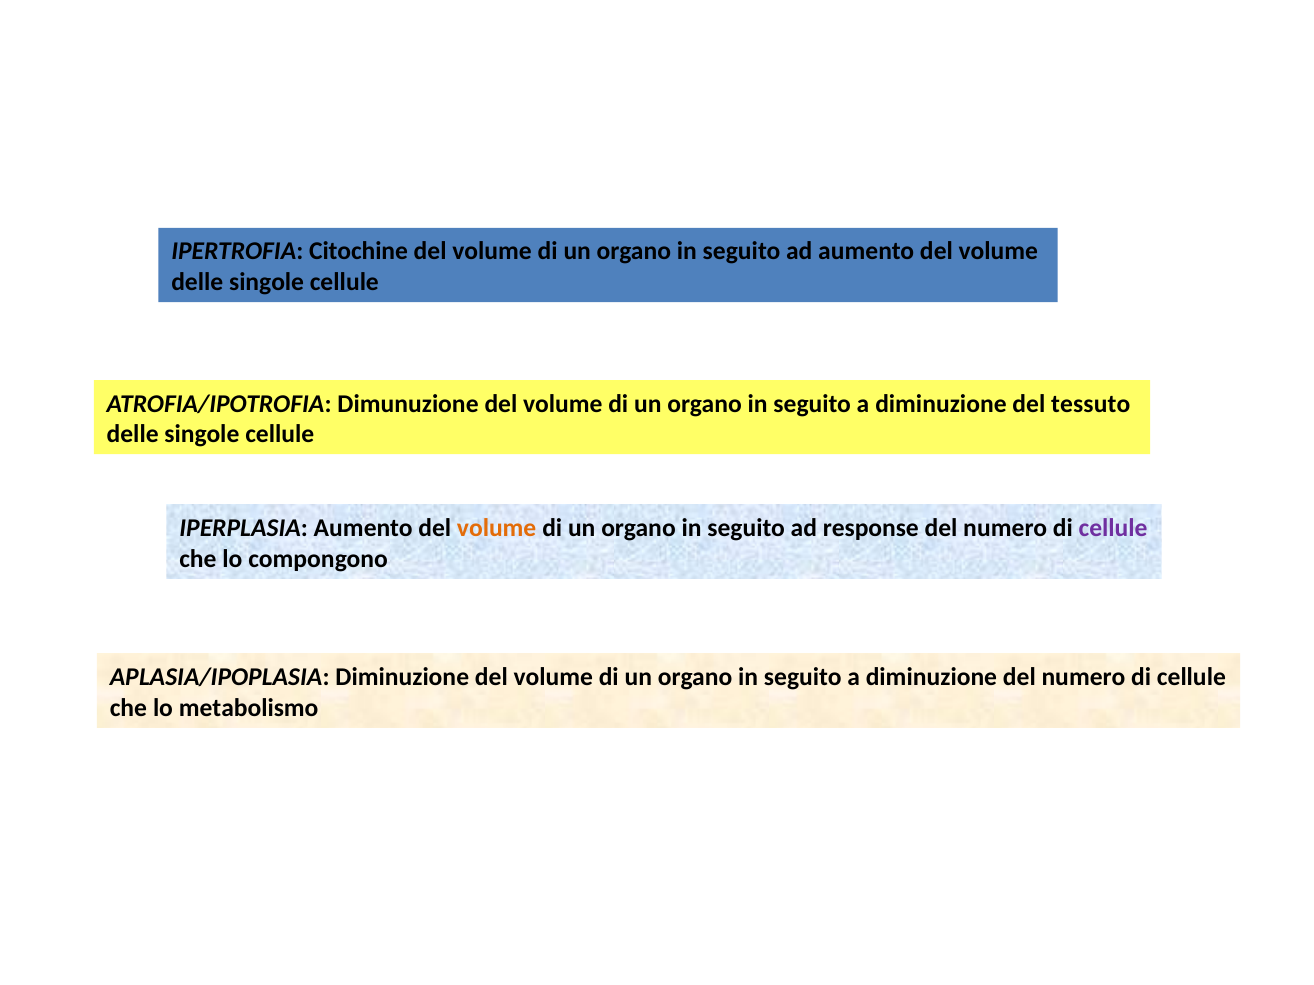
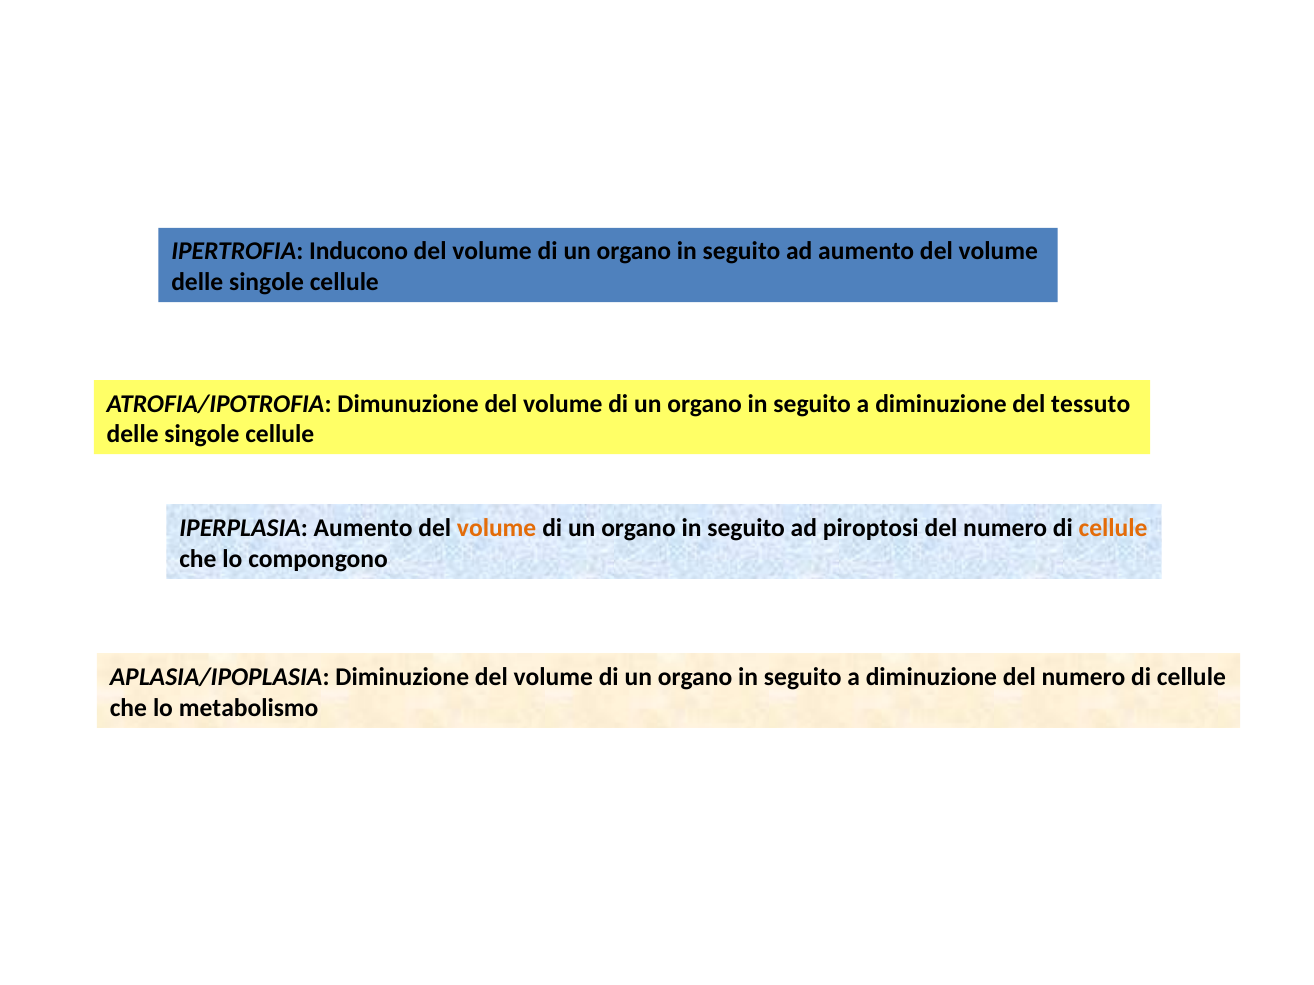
Citochine: Citochine -> Inducono (359, 252)
response: response -> piroptosi (871, 528)
cellule colour: purple -> orange (1113, 528)
